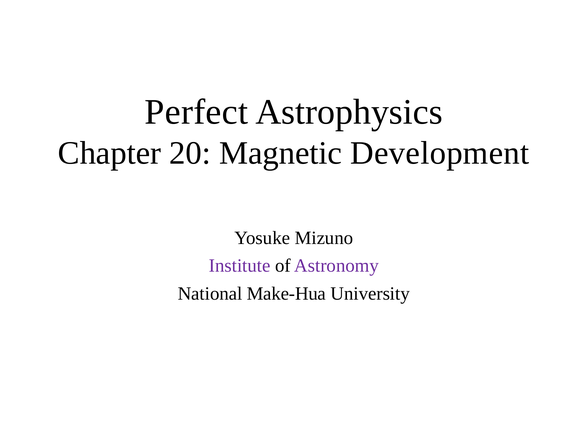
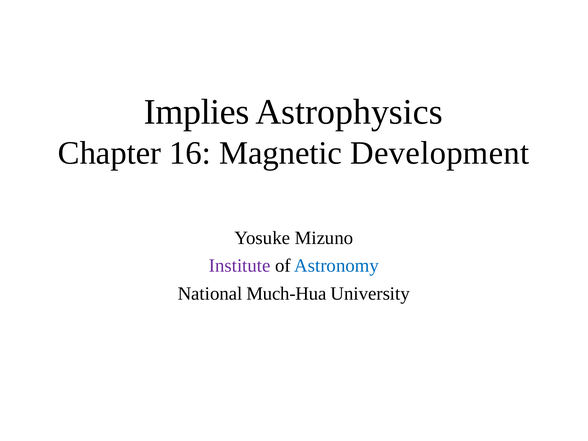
Perfect: Perfect -> Implies (197, 112)
20: 20 -> 16 (190, 153)
Astronomy colour: purple -> blue (337, 266)
Make-Hua: Make-Hua -> Much-Hua (286, 294)
